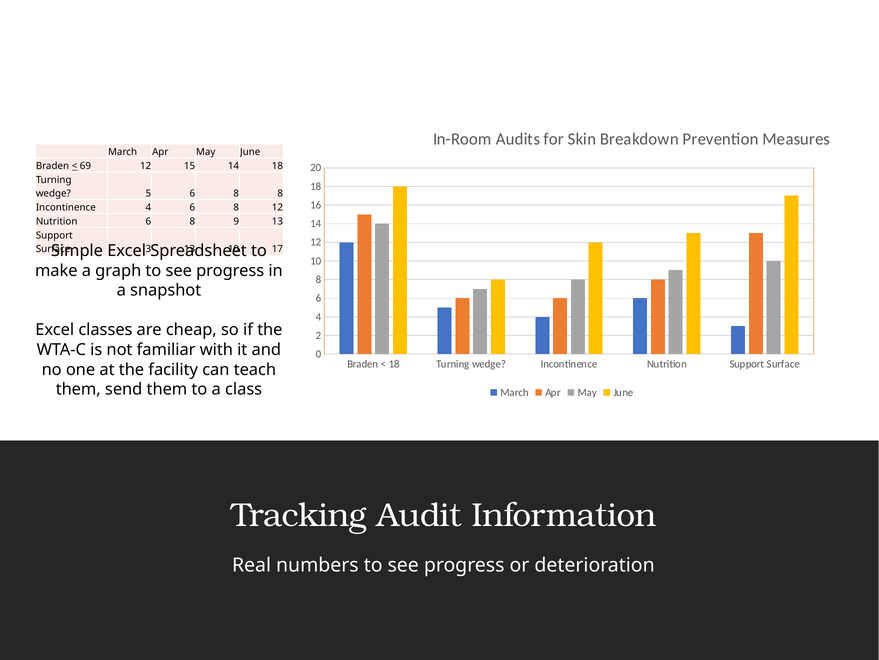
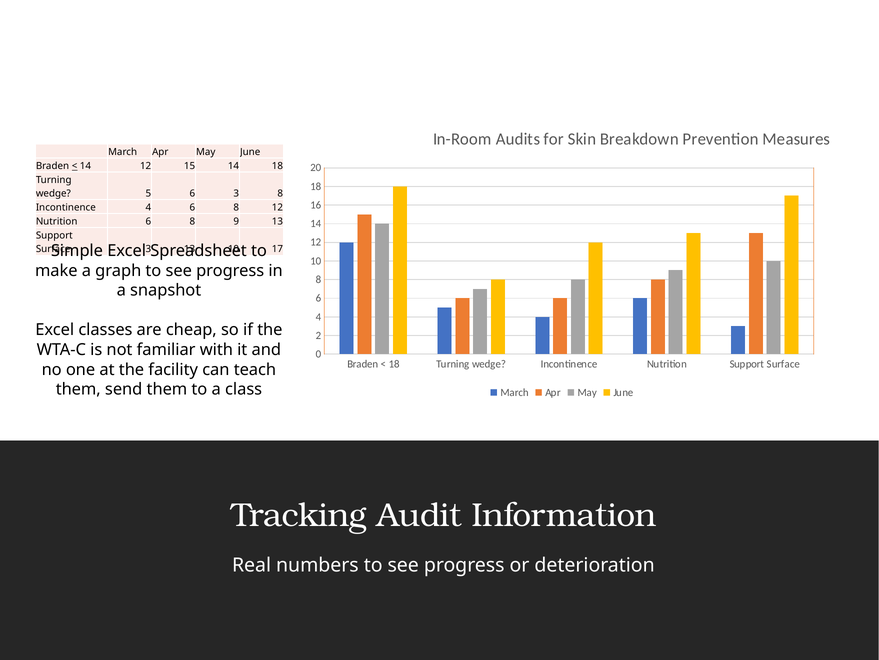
69: 69 -> 14 (85, 166)
5 6 8: 8 -> 3 (236, 193)
